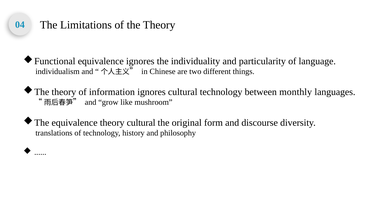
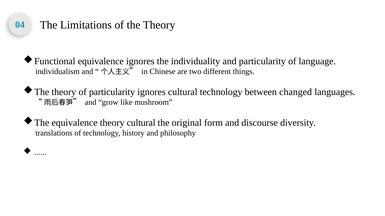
of information: information -> particularity (112, 92)
monthly: monthly -> changed (296, 92)
